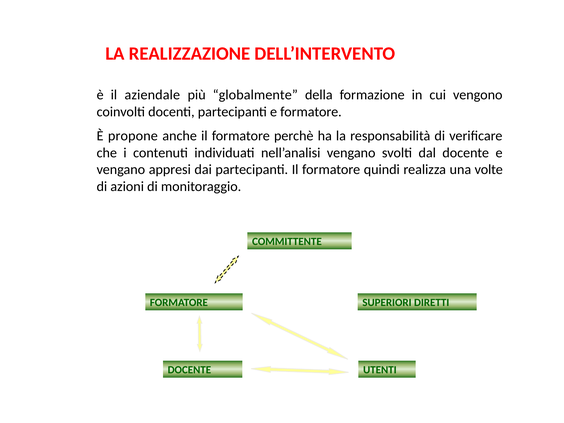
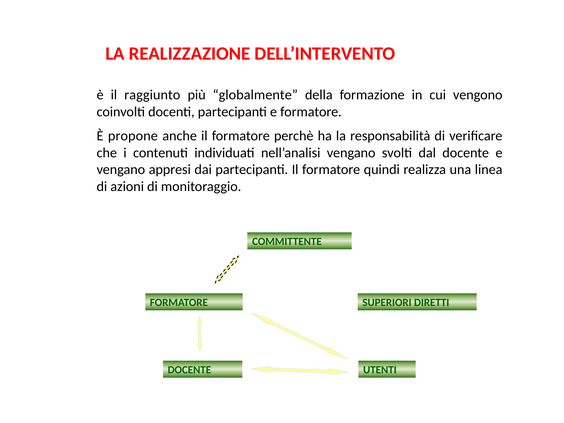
aziendale: aziendale -> raggiunto (152, 95)
volte: volte -> linea (489, 170)
